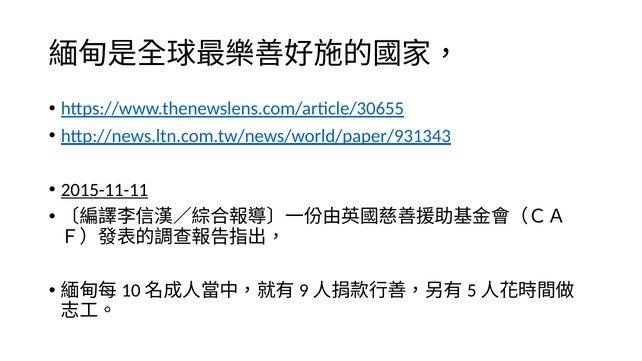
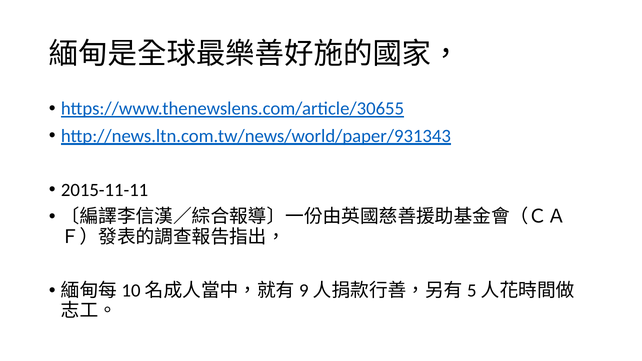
2015-11-11 underline: present -> none (105, 190)
